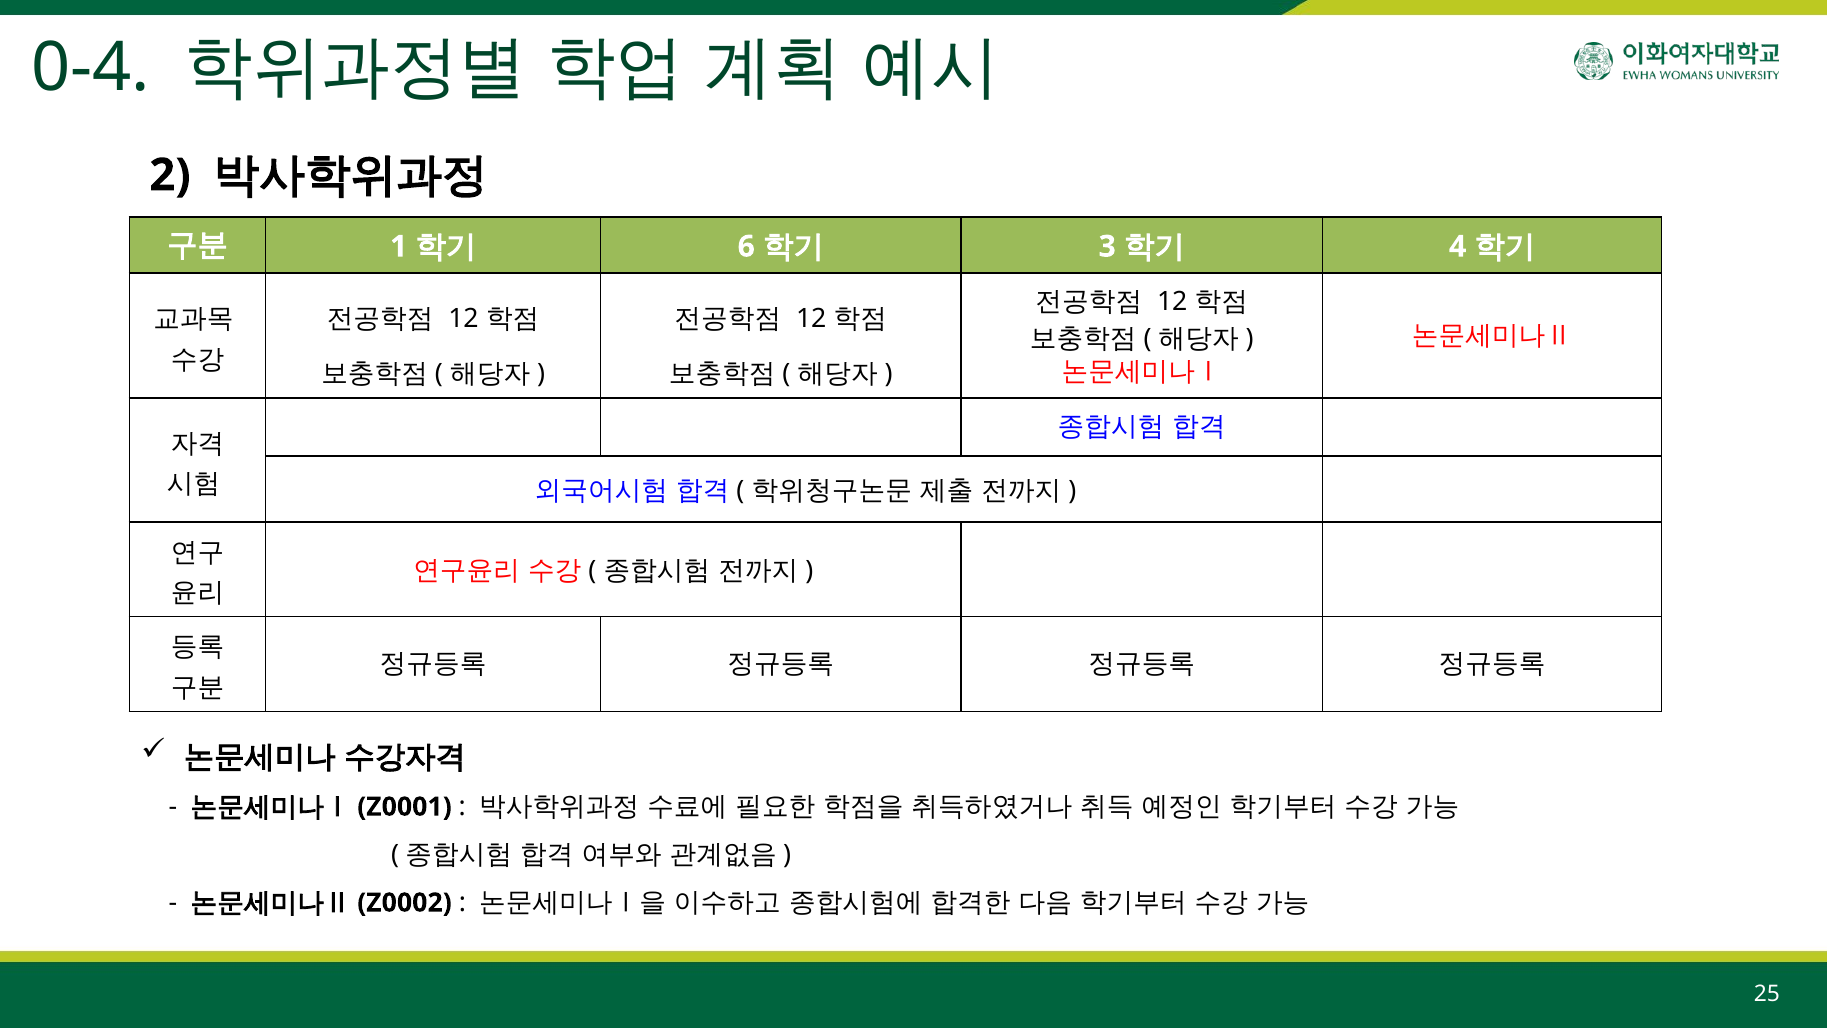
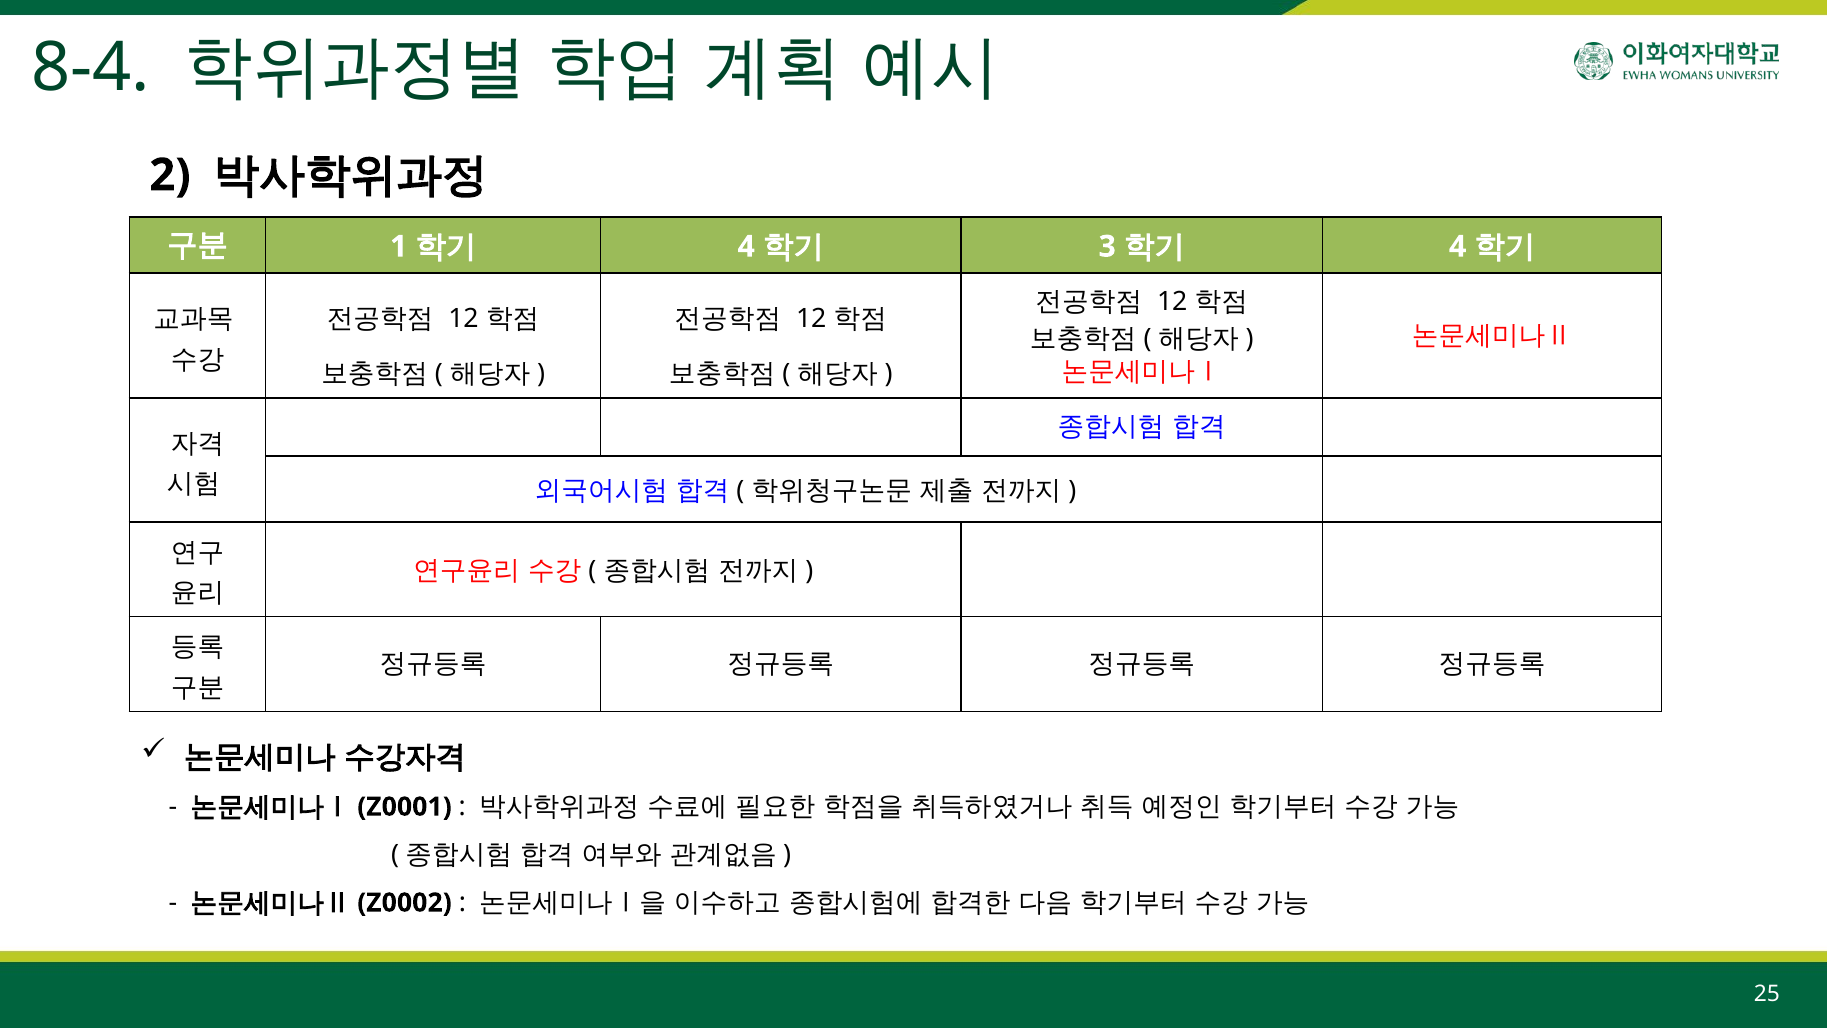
0-4: 0-4 -> 8-4 (91, 68)
6: 6 -> 4 (746, 246)
